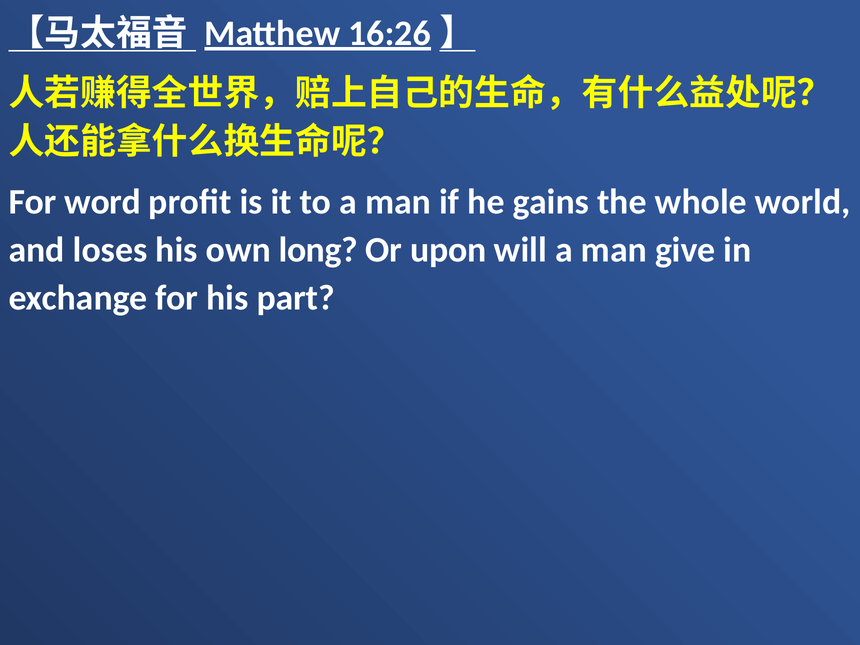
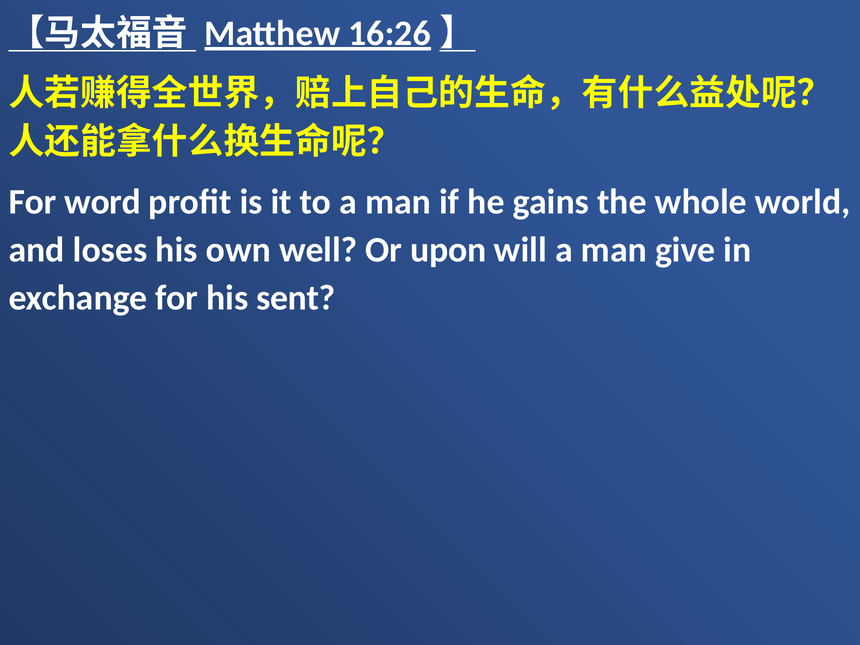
long: long -> well (318, 250)
part: part -> sent (296, 298)
